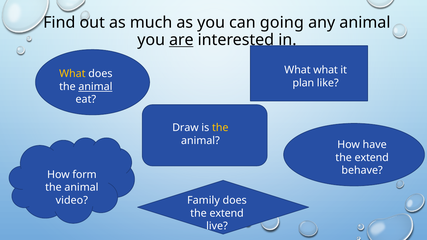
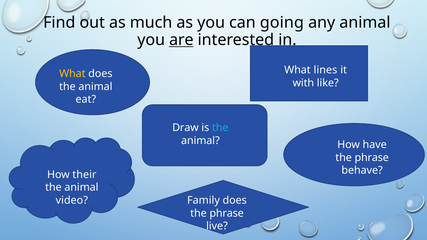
What what: what -> lines (325, 70)
plan: plan -> with (303, 83)
animal underline: present -> none (95, 87)
the colour: yellow -> light blue (220, 128)
extend: extend -> phrase (372, 158)
form: form -> their (84, 175)
extend: extend -> phrase (227, 213)
